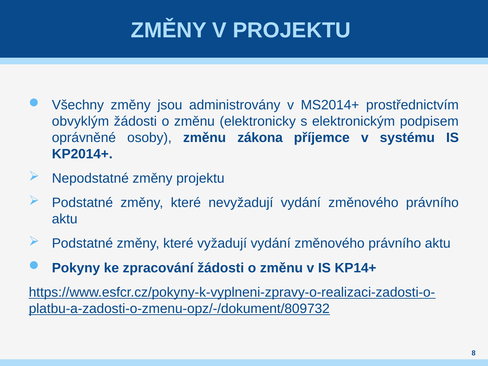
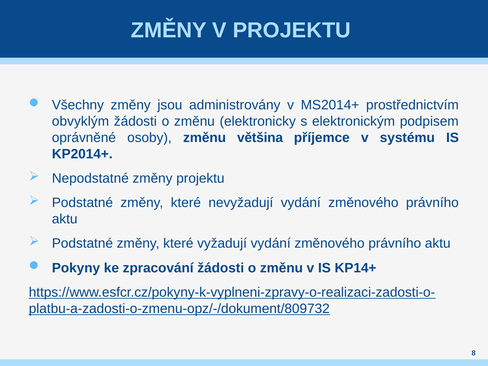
zákona: zákona -> většina (260, 138)
